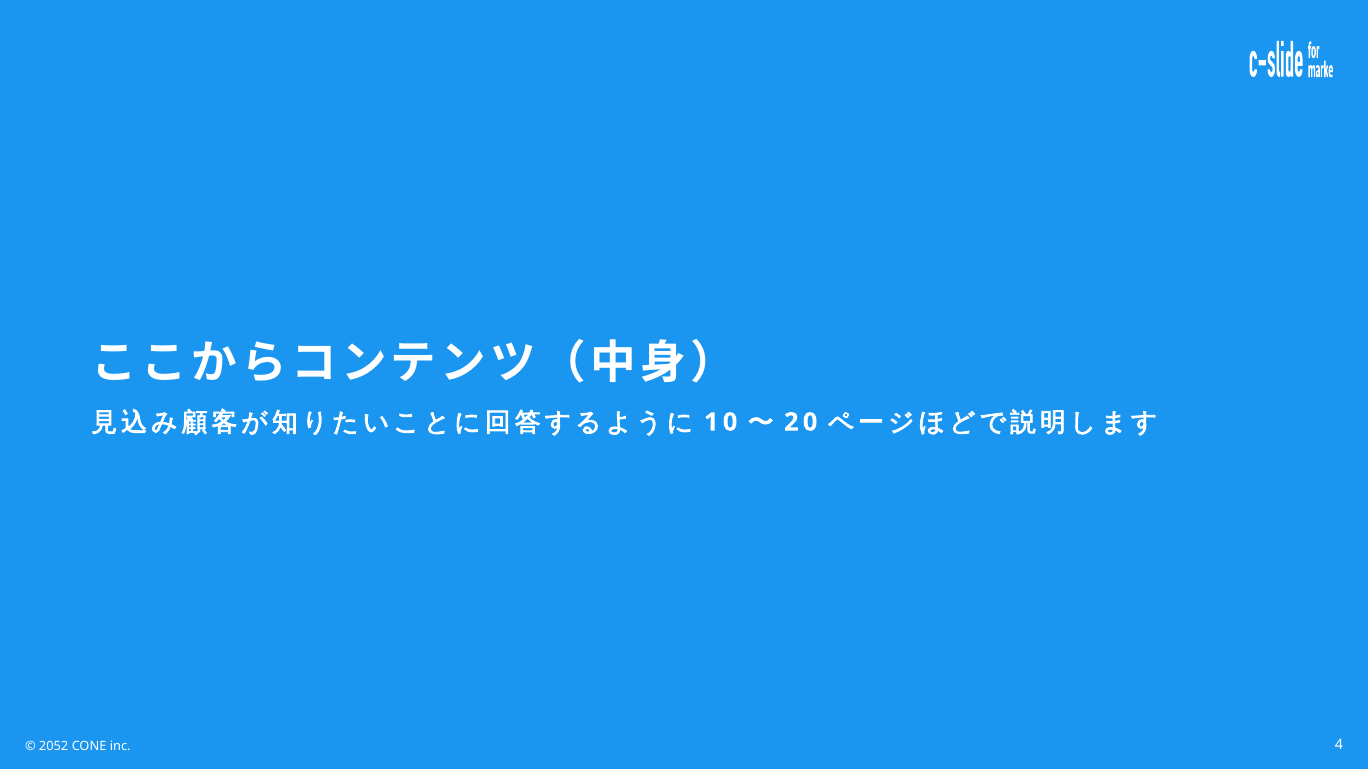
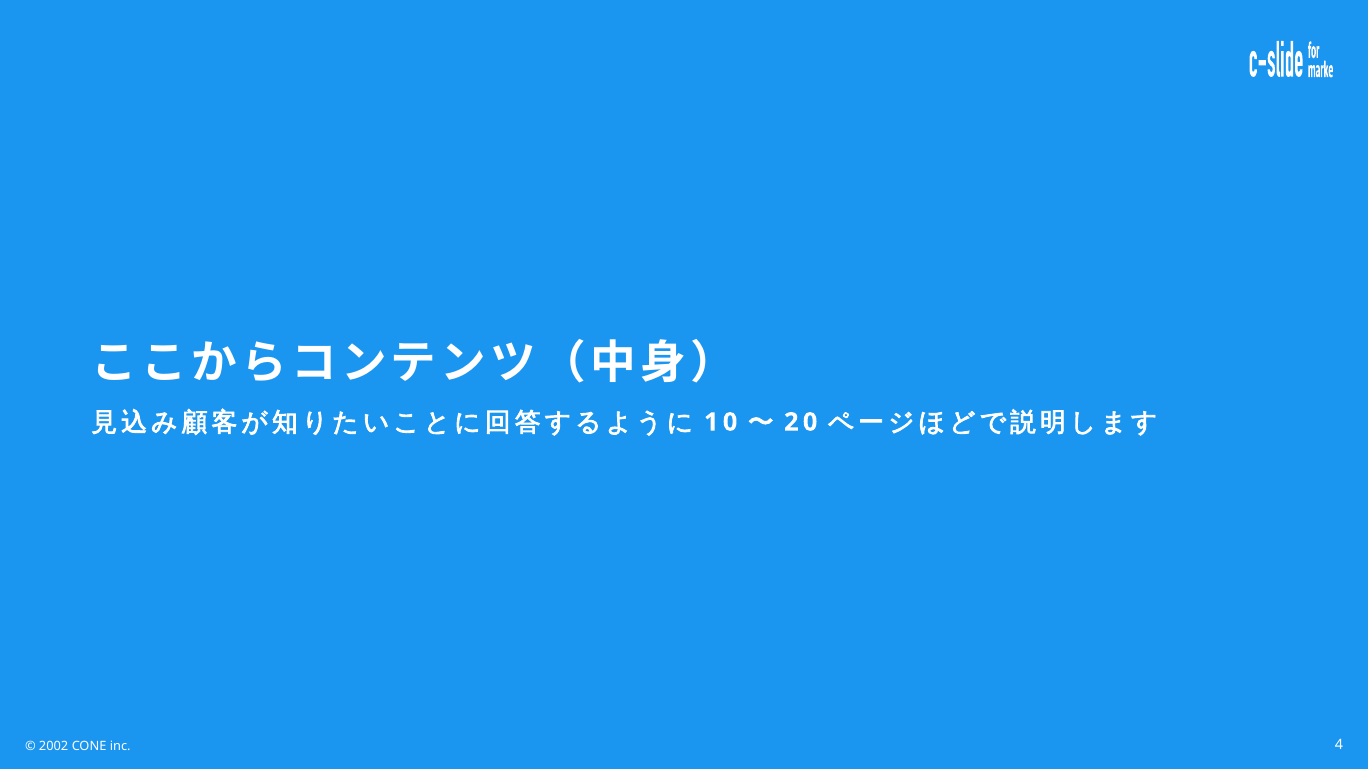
2052: 2052 -> 2002 (54, 746)
